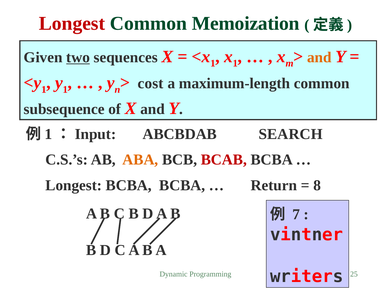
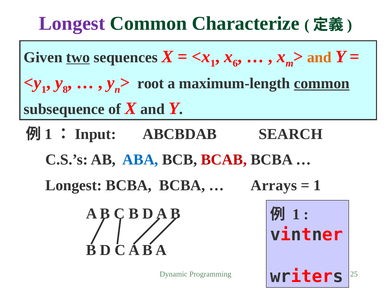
Longest colour: red -> purple (72, 24)
Memoization: Memoization -> Characterize (246, 24)
x 1: 1 -> 6 (235, 63)
y 1: 1 -> 8 (65, 90)
cost: cost -> root (151, 83)
common underline: none -> present (322, 83)
ABA colour: orange -> blue (140, 160)
Return: Return -> Arrays (274, 185)
8: 8 -> 1 (317, 185)
7: 7 -> 1 (296, 215)
